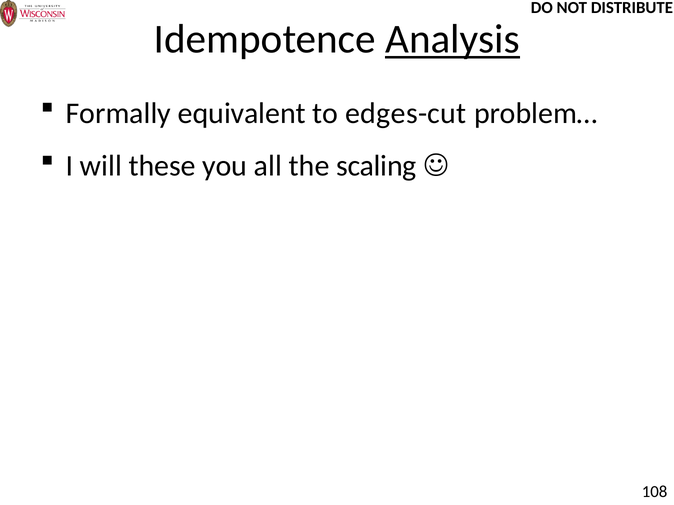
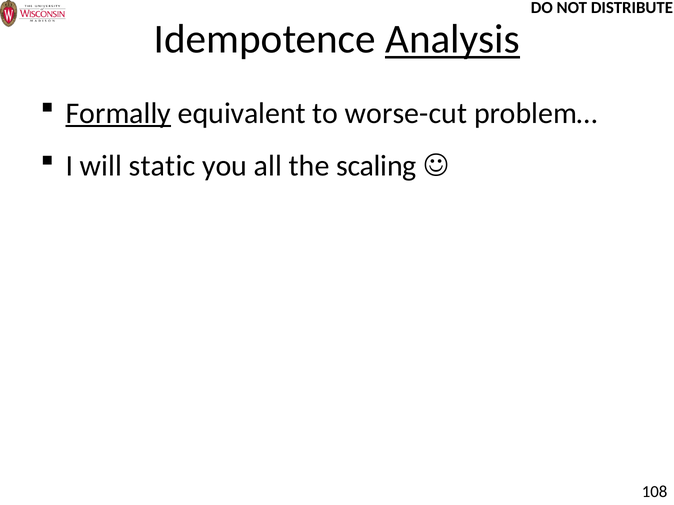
Formally underline: none -> present (118, 113)
edges-cut: edges-cut -> worse-cut (406, 113)
these: these -> static (162, 166)
